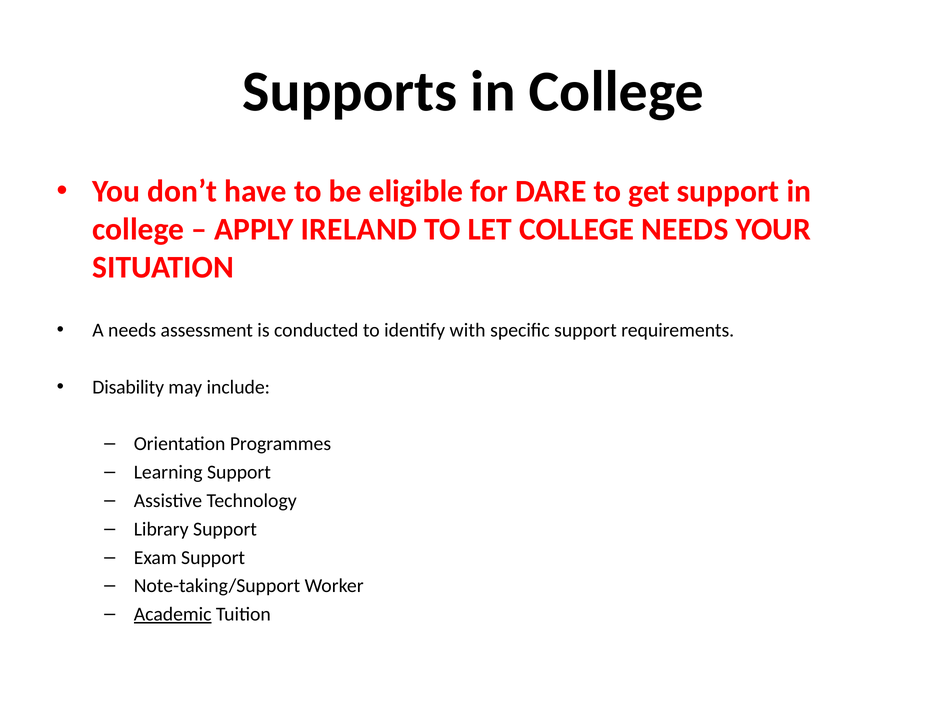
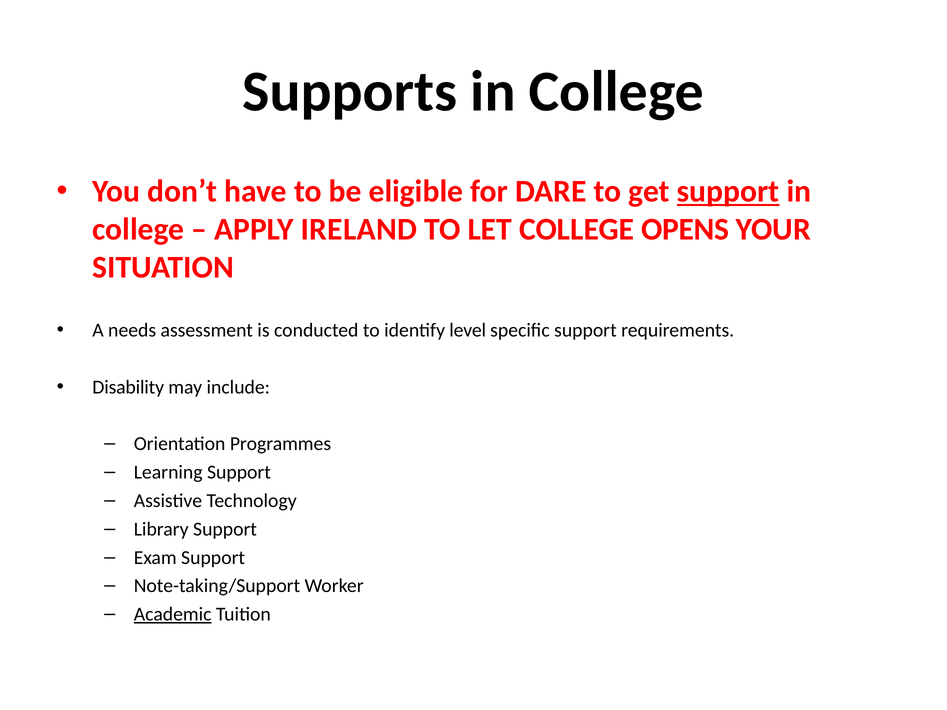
support underline: none -> present (728, 192)
COLLEGE NEEDS: NEEDS -> OPENS (685, 229)
with: with -> level (468, 330)
